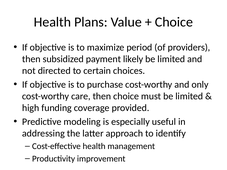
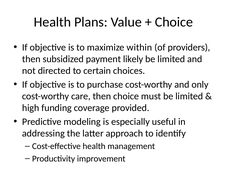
period: period -> within (139, 47)
